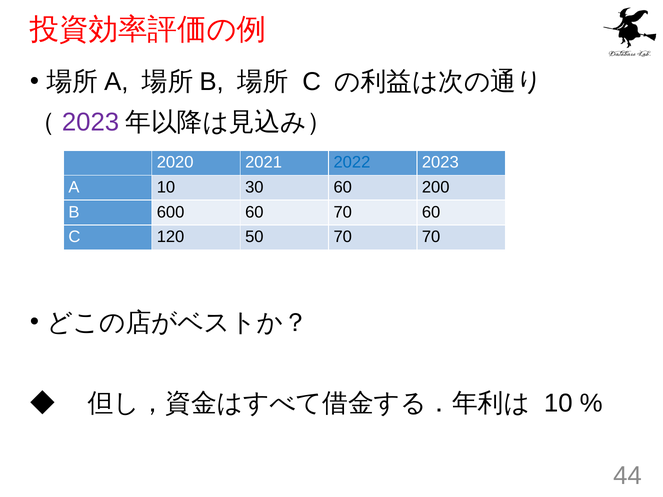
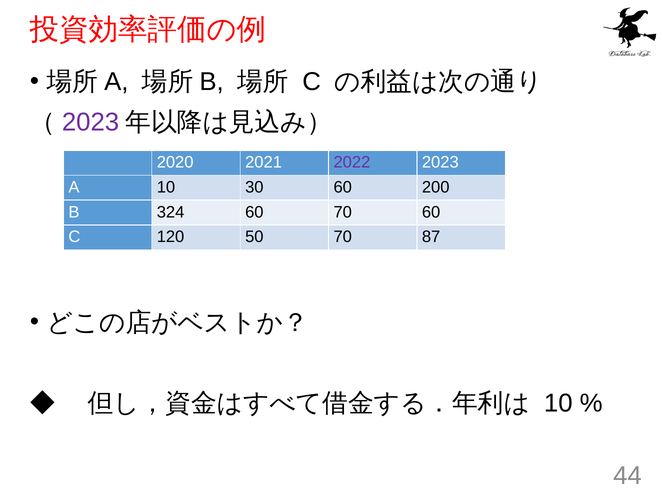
2022 colour: blue -> purple (352, 163)
600: 600 -> 324 (171, 212)
70 70: 70 -> 87 (431, 237)
